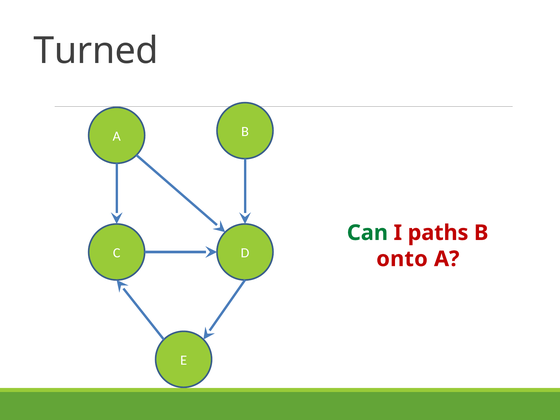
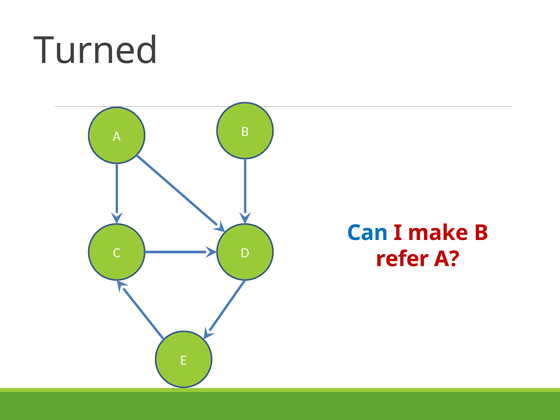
Can colour: green -> blue (367, 233)
paths: paths -> make (438, 233)
onto: onto -> refer (402, 259)
